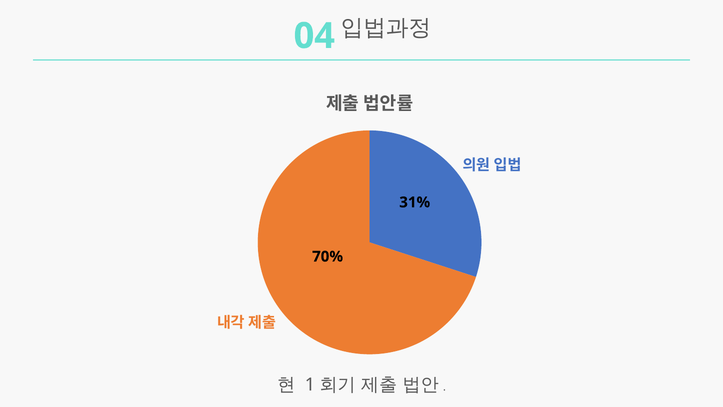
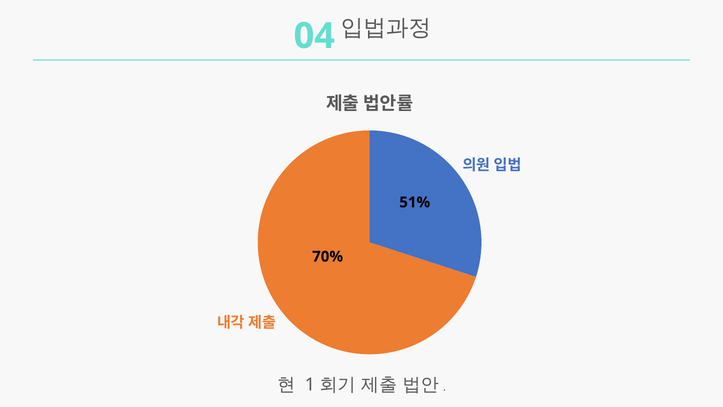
31%: 31% -> 51% (415, 202)
